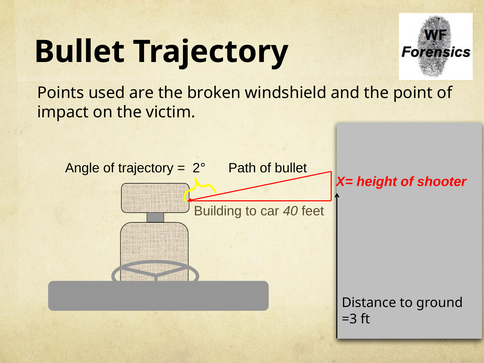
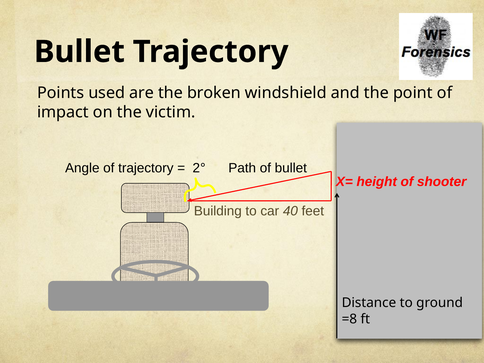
=3: =3 -> =8 (349, 319)
